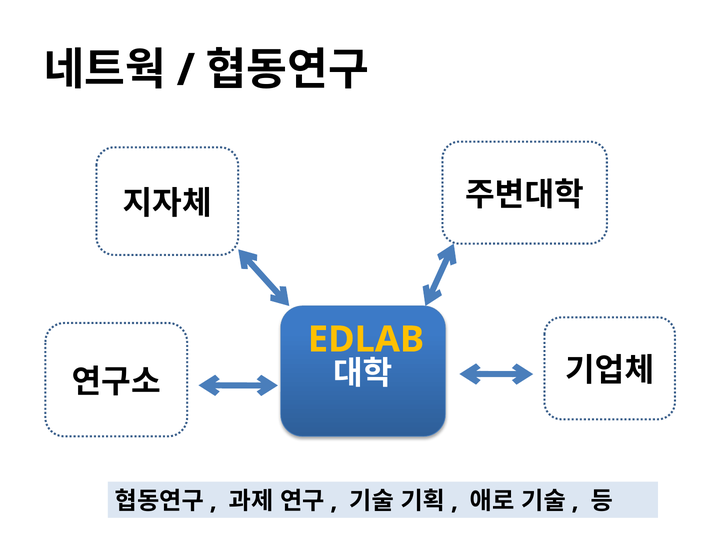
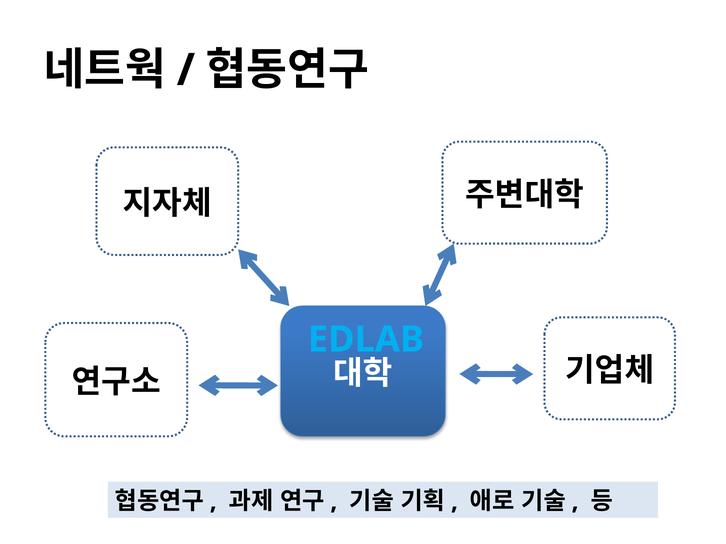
EDLAB colour: yellow -> light blue (366, 340)
